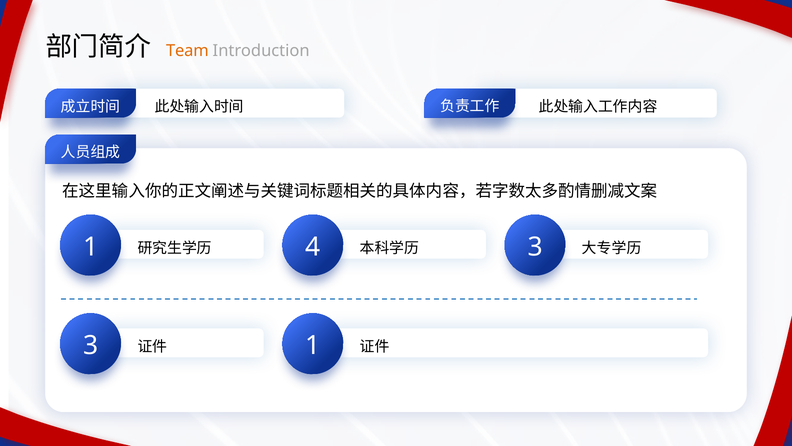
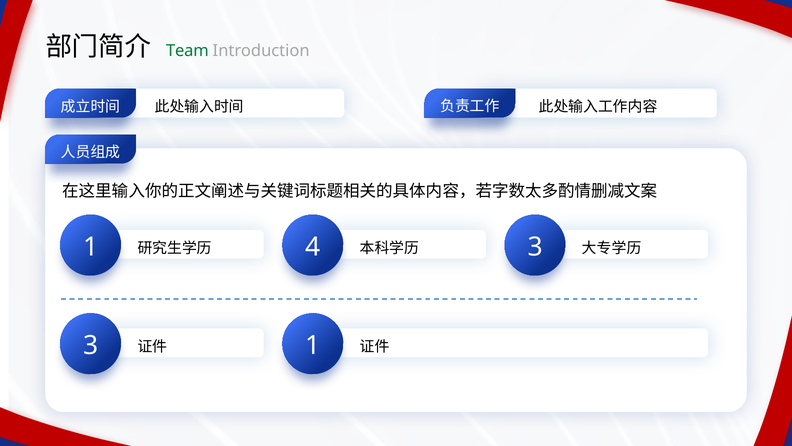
Team colour: orange -> green (187, 51)
